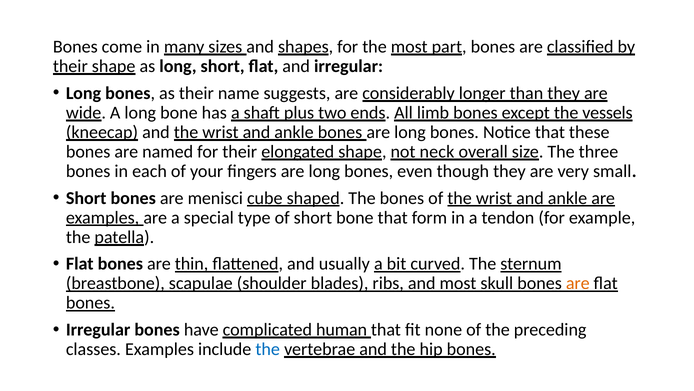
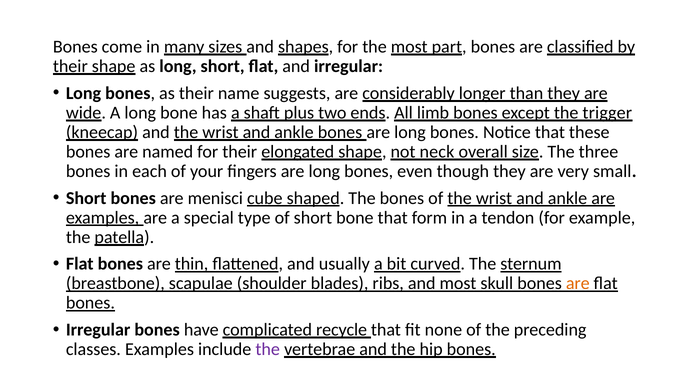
vessels: vessels -> trigger (607, 112)
human: human -> recycle (342, 329)
the colour: blue -> purple (268, 349)
